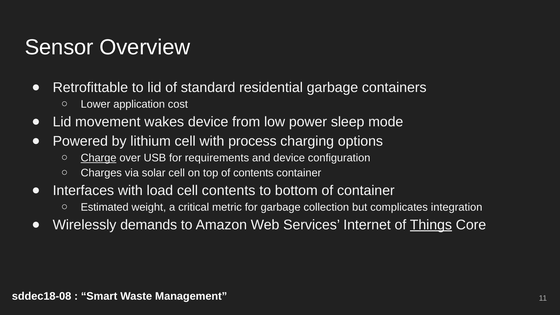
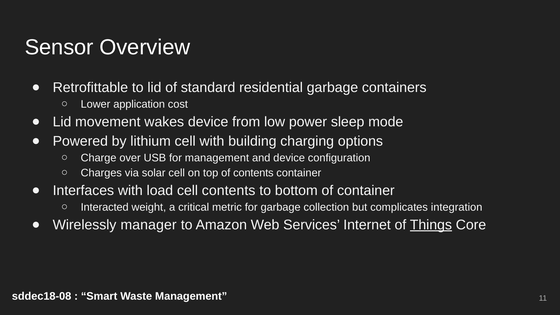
process: process -> building (252, 141)
Charge underline: present -> none (99, 158)
for requirements: requirements -> management (217, 158)
Estimated: Estimated -> Interacted (105, 207)
demands: demands -> manager (149, 225)
